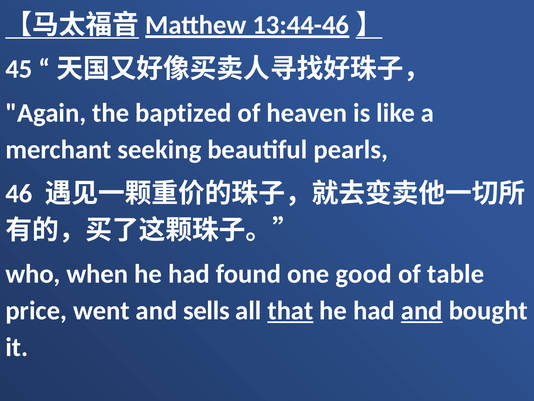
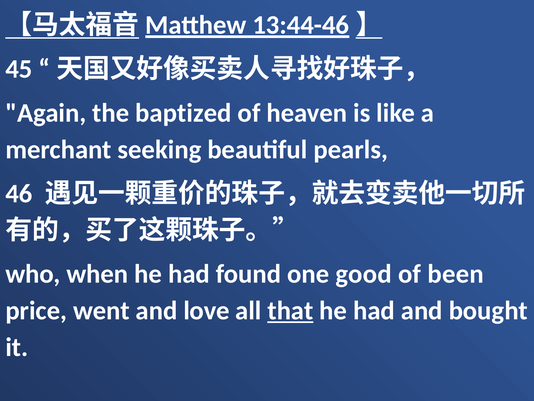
table: table -> been (456, 274)
sells: sells -> love (206, 310)
and underline: present -> none (422, 310)
